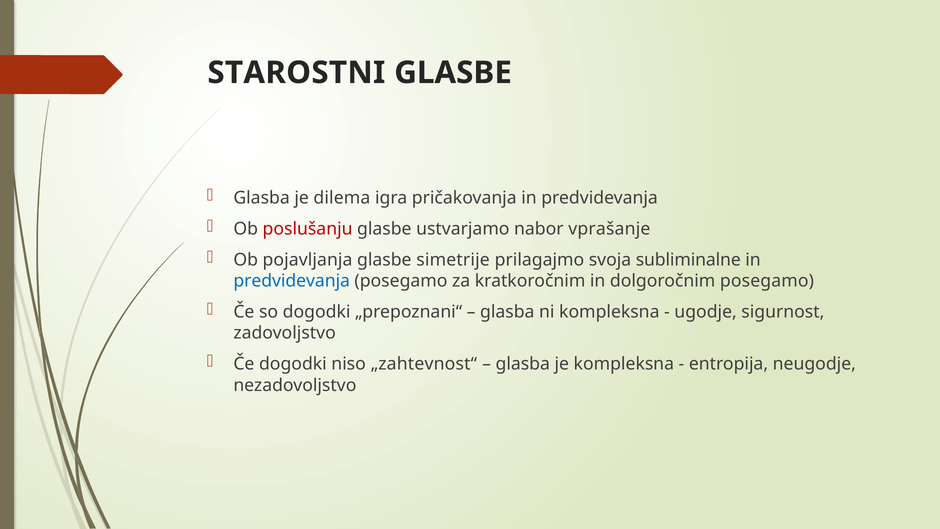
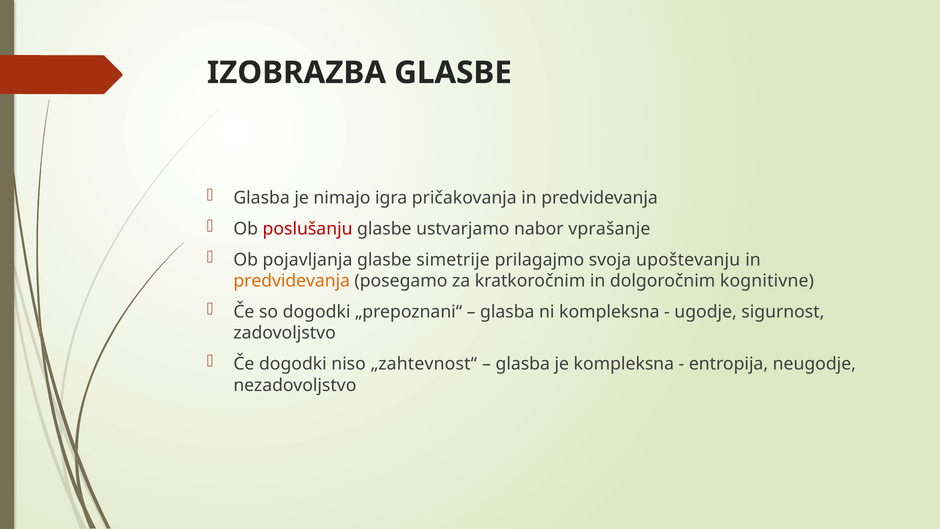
STAROSTNI: STAROSTNI -> IZOBRAZBA (296, 73)
dilema: dilema -> nimajo (342, 198)
subliminalne: subliminalne -> upoštevanju (688, 260)
predvidevanja colour: blue -> orange (292, 281)
dolgoročnim posegamo: posegamo -> kognitivne (767, 281)
